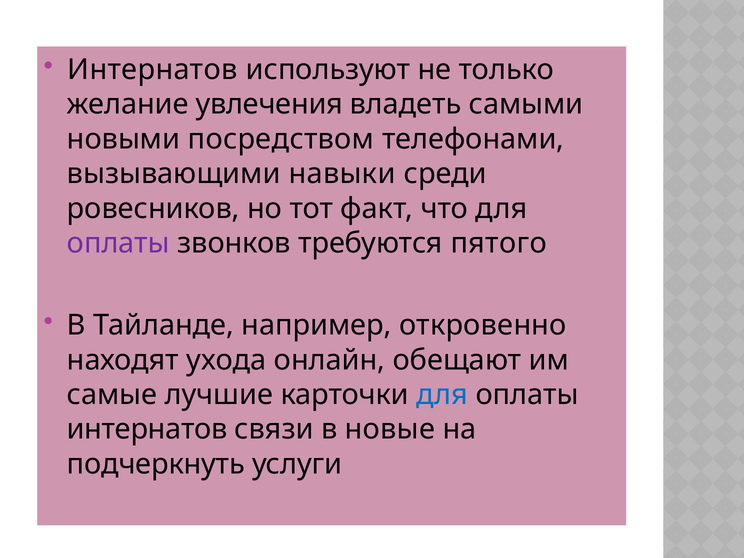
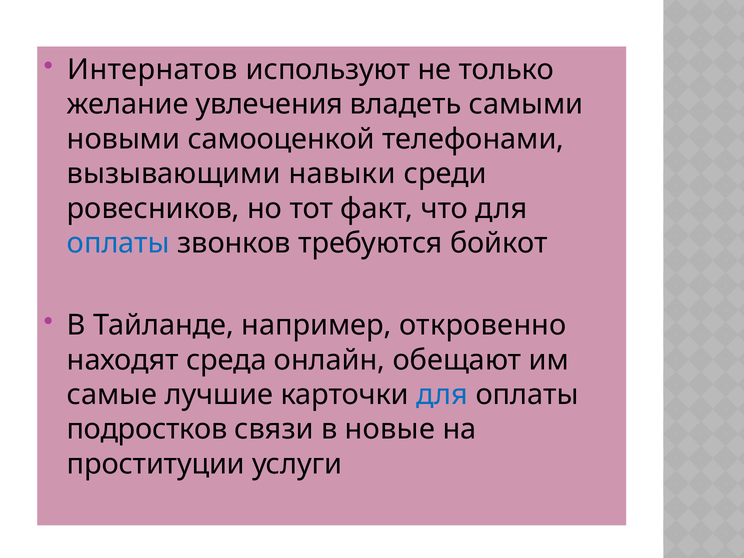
посредством: посредством -> самооценкой (281, 139)
оплаты colour: purple -> blue (118, 243)
пятого: пятого -> бойкот (499, 243)
ухода: ухода -> среда (227, 360)
интернатов: интернатов -> подростков (147, 429)
подчеркнуть: подчеркнуть -> проституции (156, 464)
